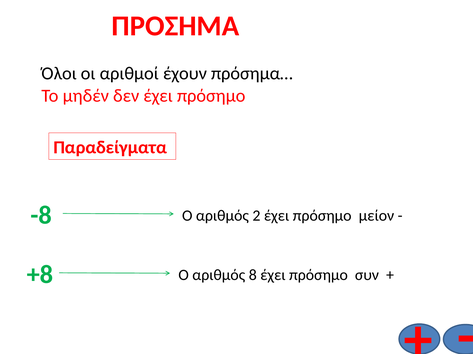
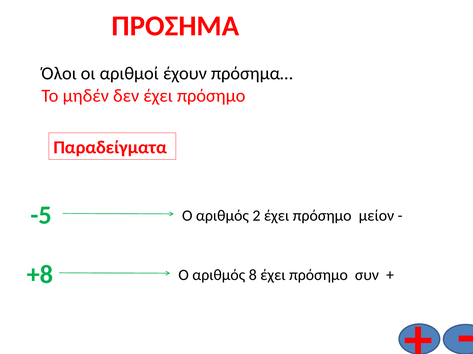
-8: -8 -> -5 (41, 216)
